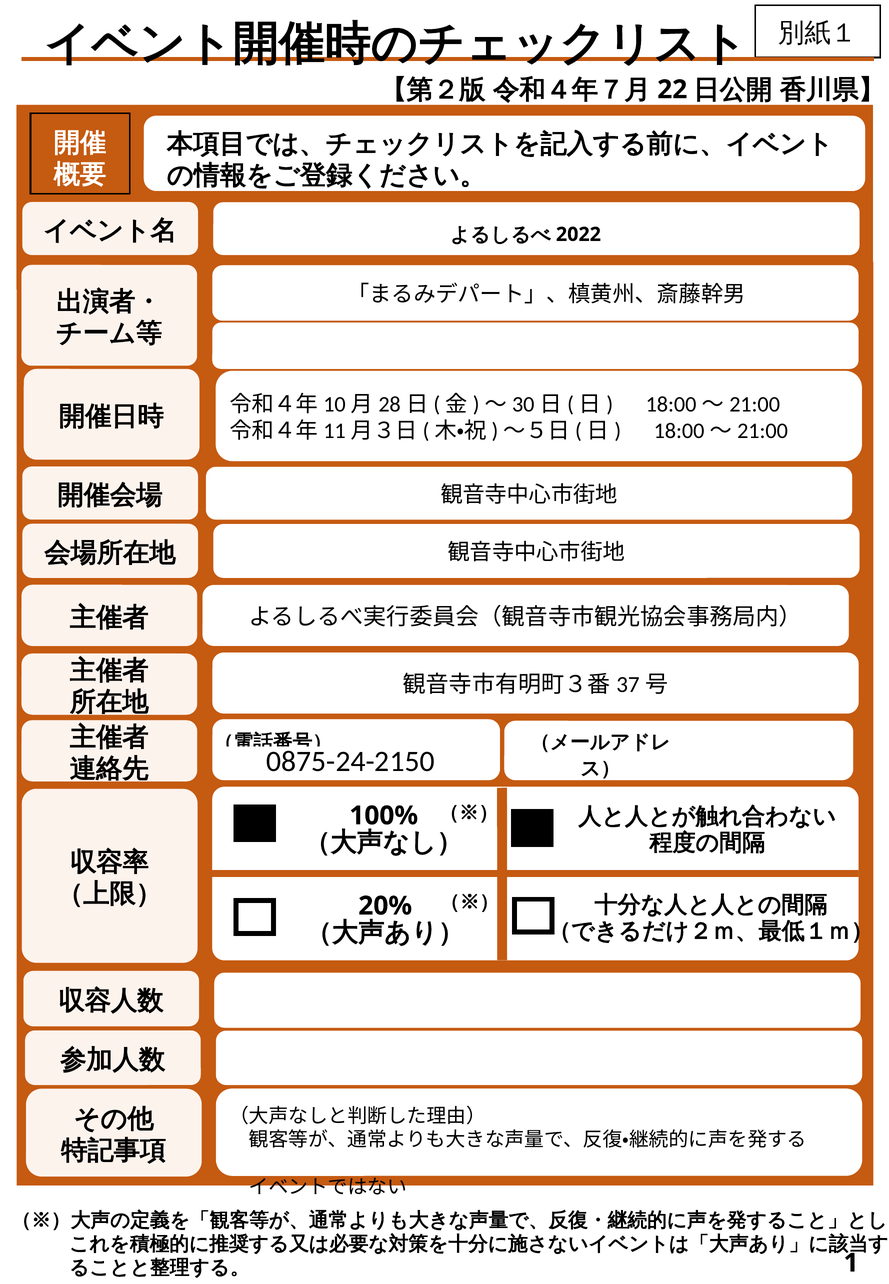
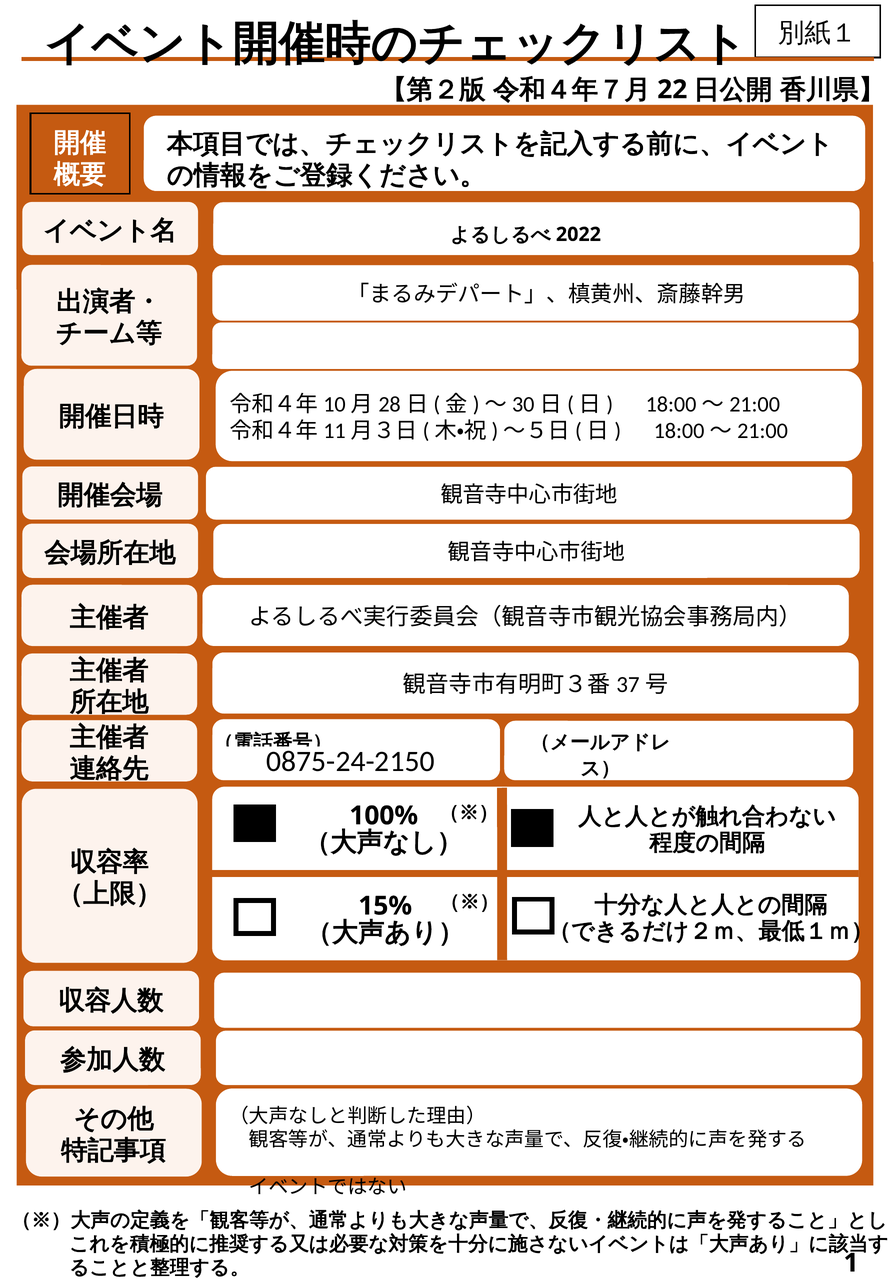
20%: 20% -> 15% (385, 906)
